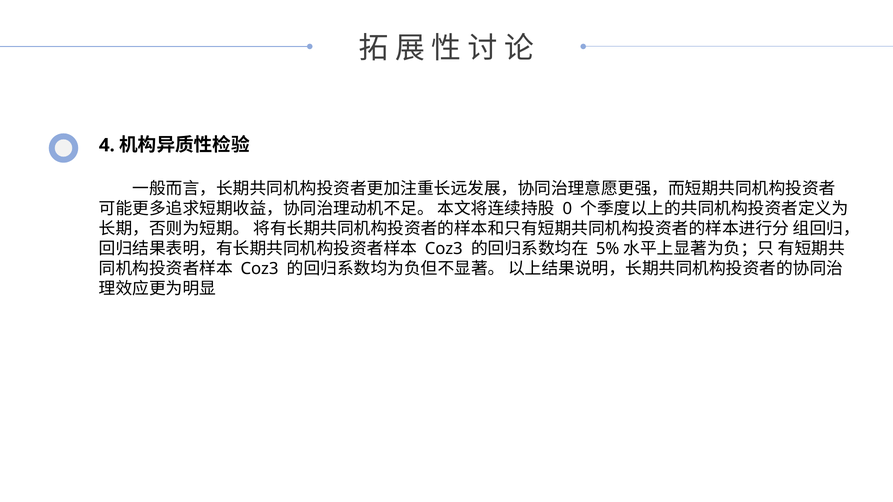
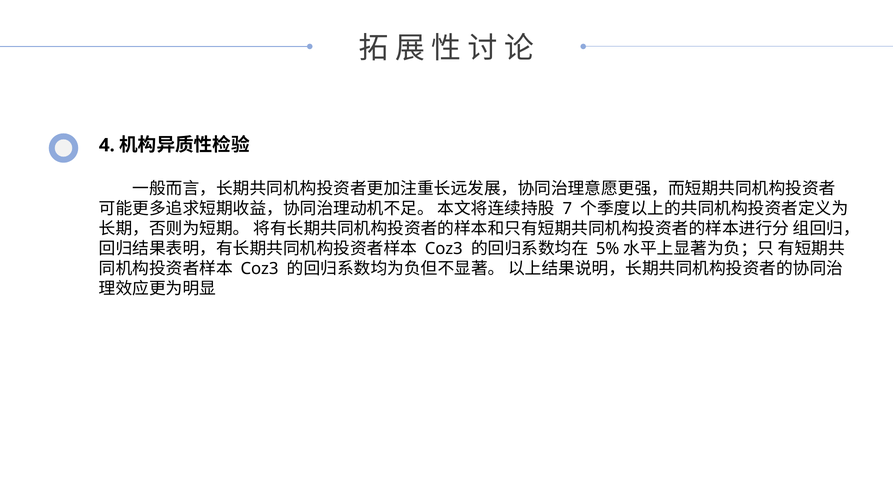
0: 0 -> 7 (567, 209)
